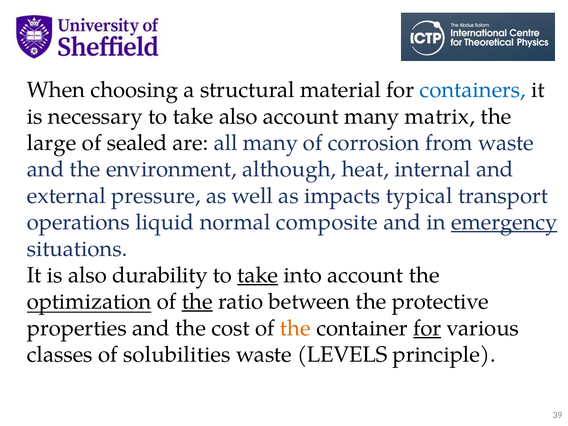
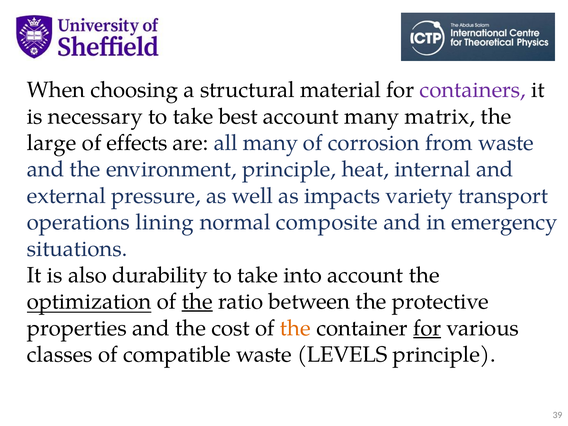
containers colour: blue -> purple (473, 90)
take also: also -> best (238, 116)
sealed: sealed -> effects (137, 143)
environment although: although -> principle (289, 169)
typical: typical -> variety (419, 196)
liquid: liquid -> lining (165, 222)
emergency underline: present -> none (504, 222)
take underline: present -> none (258, 275)
solubilities: solubilities -> compatible (177, 355)
